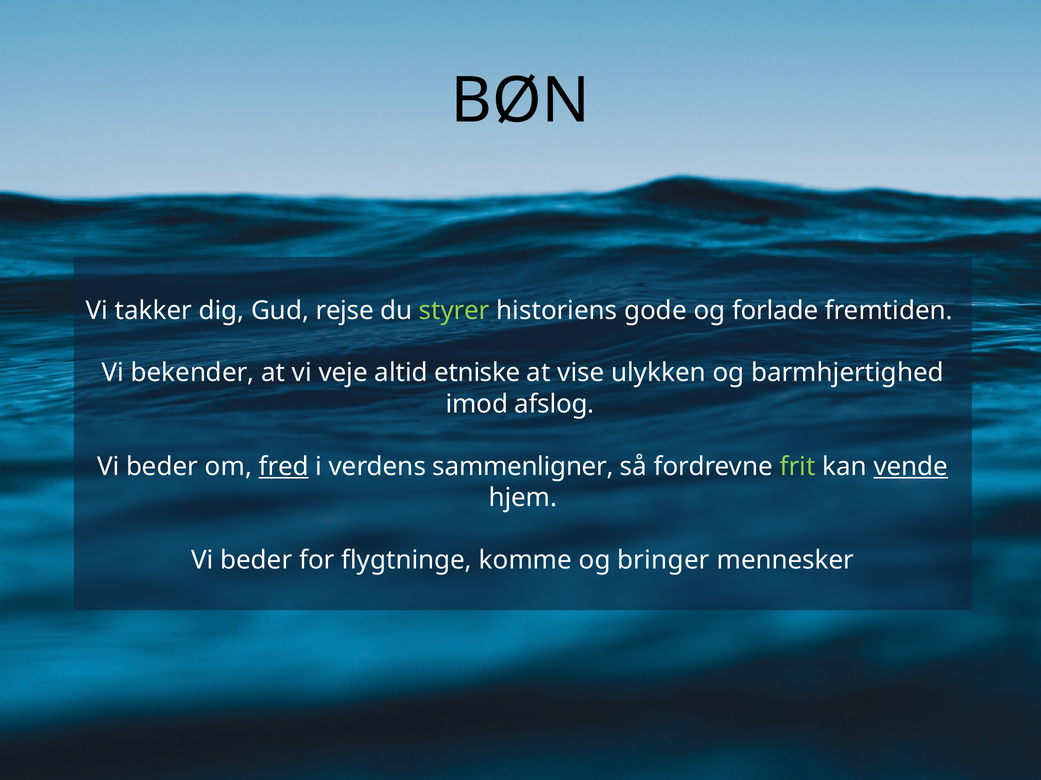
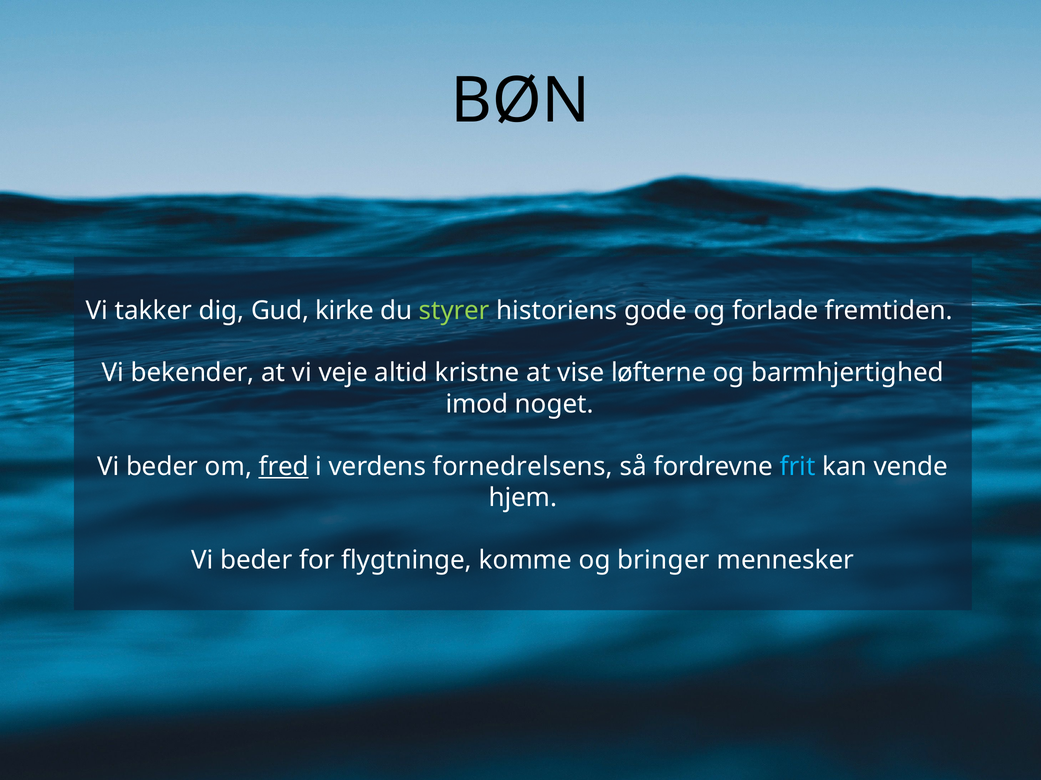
rejse: rejse -> kirke (345, 311)
etniske: etniske -> kristne (477, 373)
ulykken: ulykken -> løfterne (659, 373)
afslog: afslog -> noget (554, 404)
sammenligner: sammenligner -> fornedrelsens (523, 467)
frit colour: light green -> light blue (798, 467)
vende underline: present -> none (911, 467)
